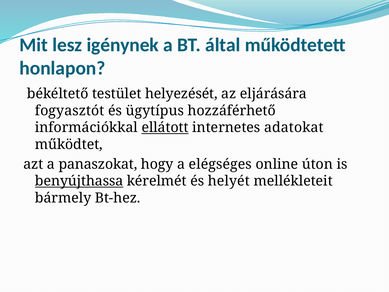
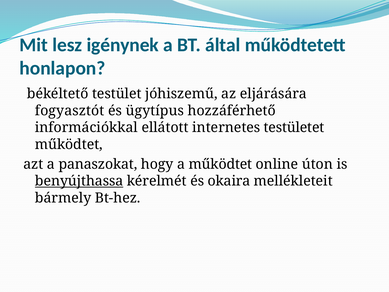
helyezését: helyezését -> jóhiszemű (181, 94)
ellátott underline: present -> none (165, 127)
adatokat: adatokat -> testületet (294, 127)
a elégséges: elégséges -> működtet (220, 164)
helyét: helyét -> okaira (229, 181)
